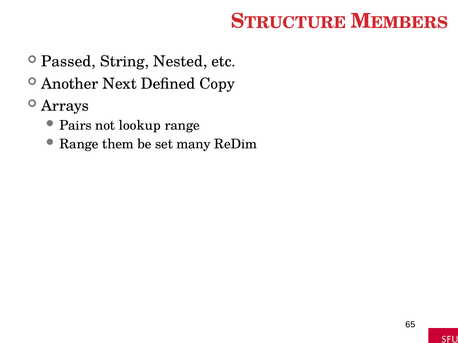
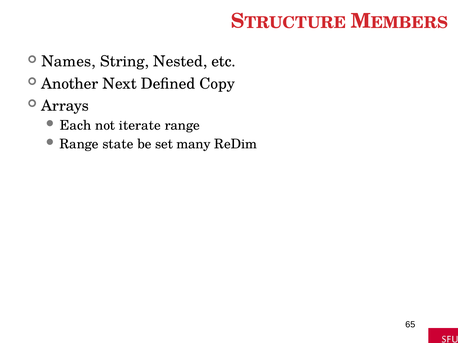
Passed: Passed -> Names (69, 62)
Pairs: Pairs -> Each (75, 126)
lookup: lookup -> iterate (140, 126)
them: them -> state (118, 144)
